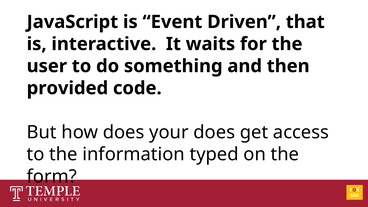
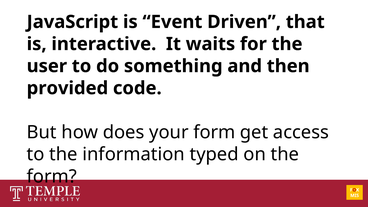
your does: does -> form (214, 132)
